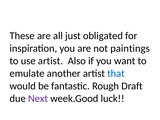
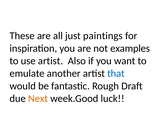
obligated: obligated -> paintings (103, 36)
paintings: paintings -> examples (130, 48)
Next colour: purple -> orange (38, 98)
